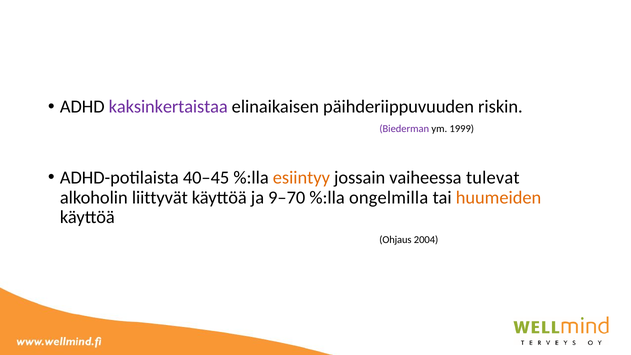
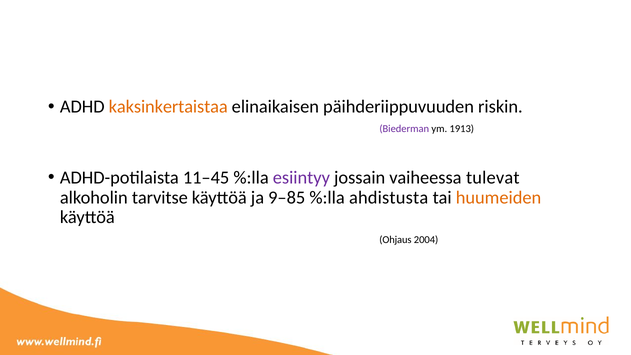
kaksinkertaistaa colour: purple -> orange (168, 107)
1999: 1999 -> 1913 (462, 129)
40–45: 40–45 -> 11–45 (206, 178)
esiintyy colour: orange -> purple (301, 178)
liittyvät: liittyvät -> tarvitse (160, 197)
9–70: 9–70 -> 9–85 (287, 197)
ongelmilla: ongelmilla -> ahdistusta (389, 197)
